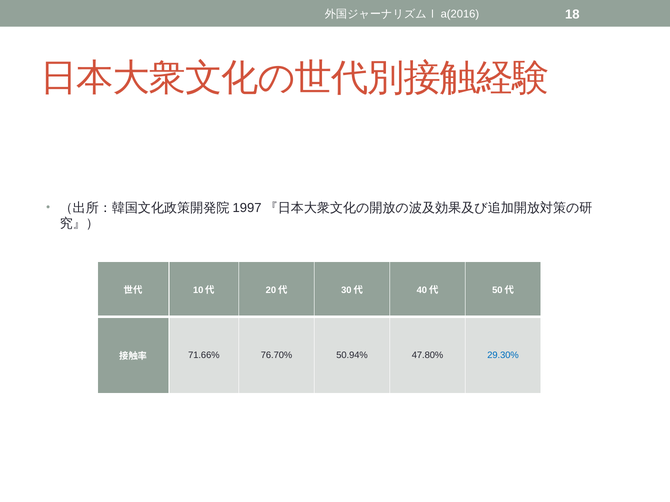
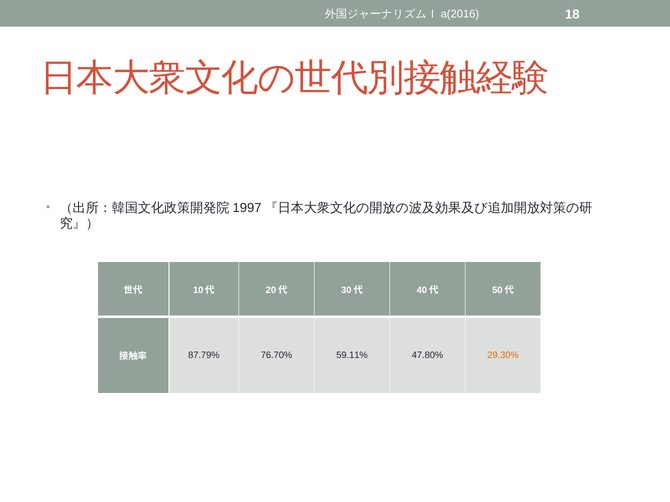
71.66%: 71.66% -> 87.79% (204, 356)
50.94%: 50.94% -> 59.11% (352, 356)
29.30% colour: blue -> orange (503, 356)
